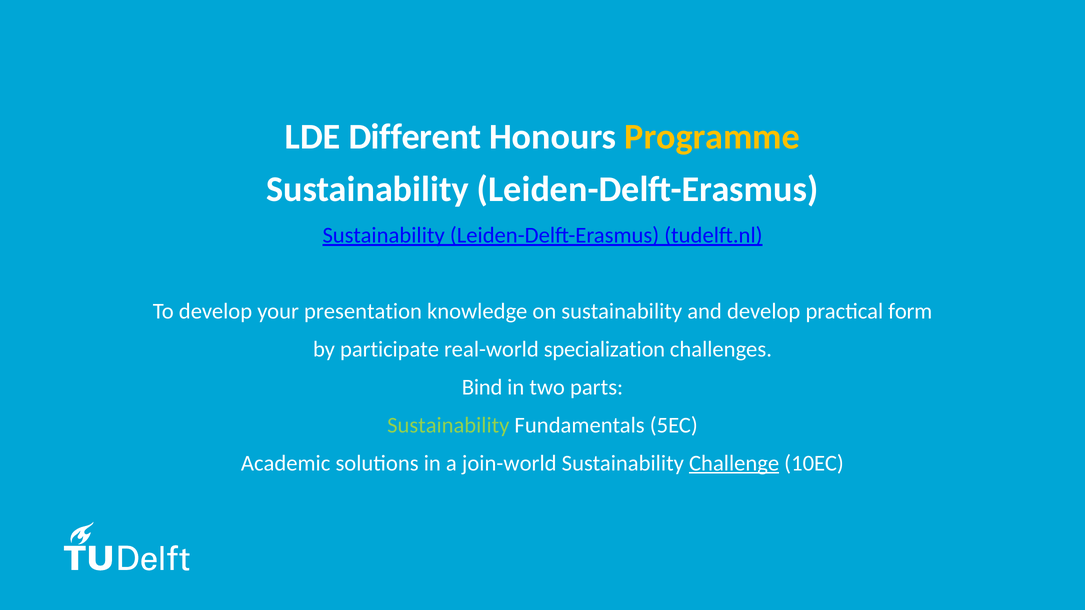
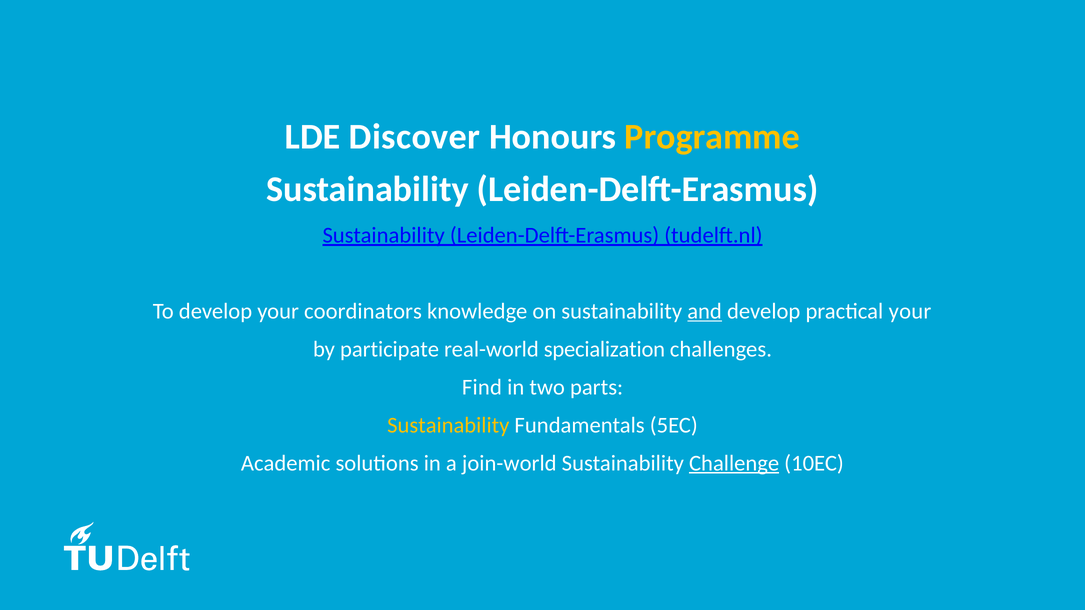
Different: Different -> Discover (415, 137)
presentation: presentation -> coordinators (363, 311)
and underline: none -> present (705, 311)
practical form: form -> your (910, 311)
Bind: Bind -> Find (482, 387)
Sustainability colour: light green -> yellow (448, 425)
